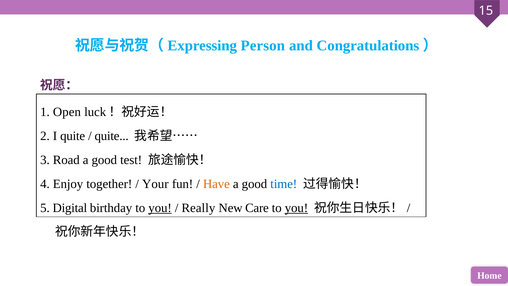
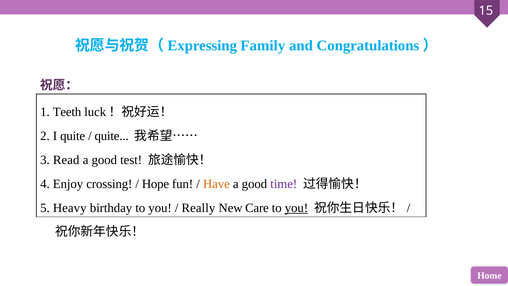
Person: Person -> Family (263, 46)
Open: Open -> Teeth (67, 112)
Road: Road -> Read (66, 160)
together: together -> crossing (109, 184)
Your: Your -> Hope (156, 184)
time colour: blue -> purple (284, 184)
Digital: Digital -> Heavy (70, 208)
you underline: present -> none (160, 208)
